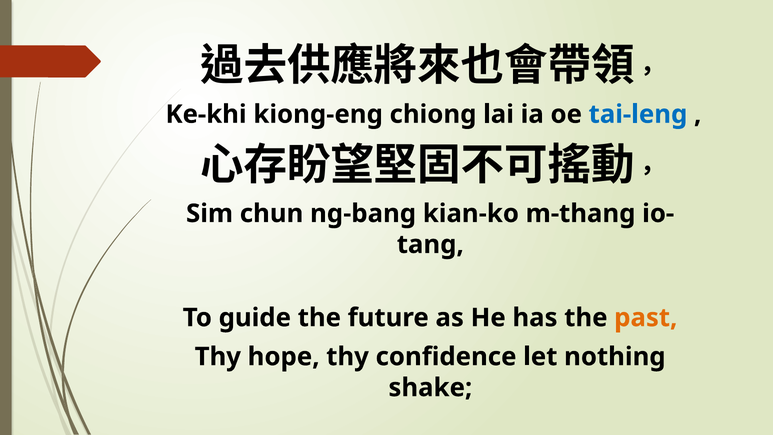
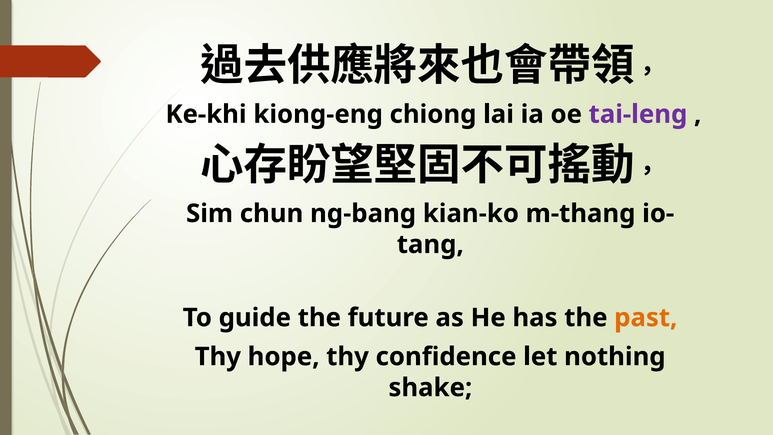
tai-leng colour: blue -> purple (638, 114)
